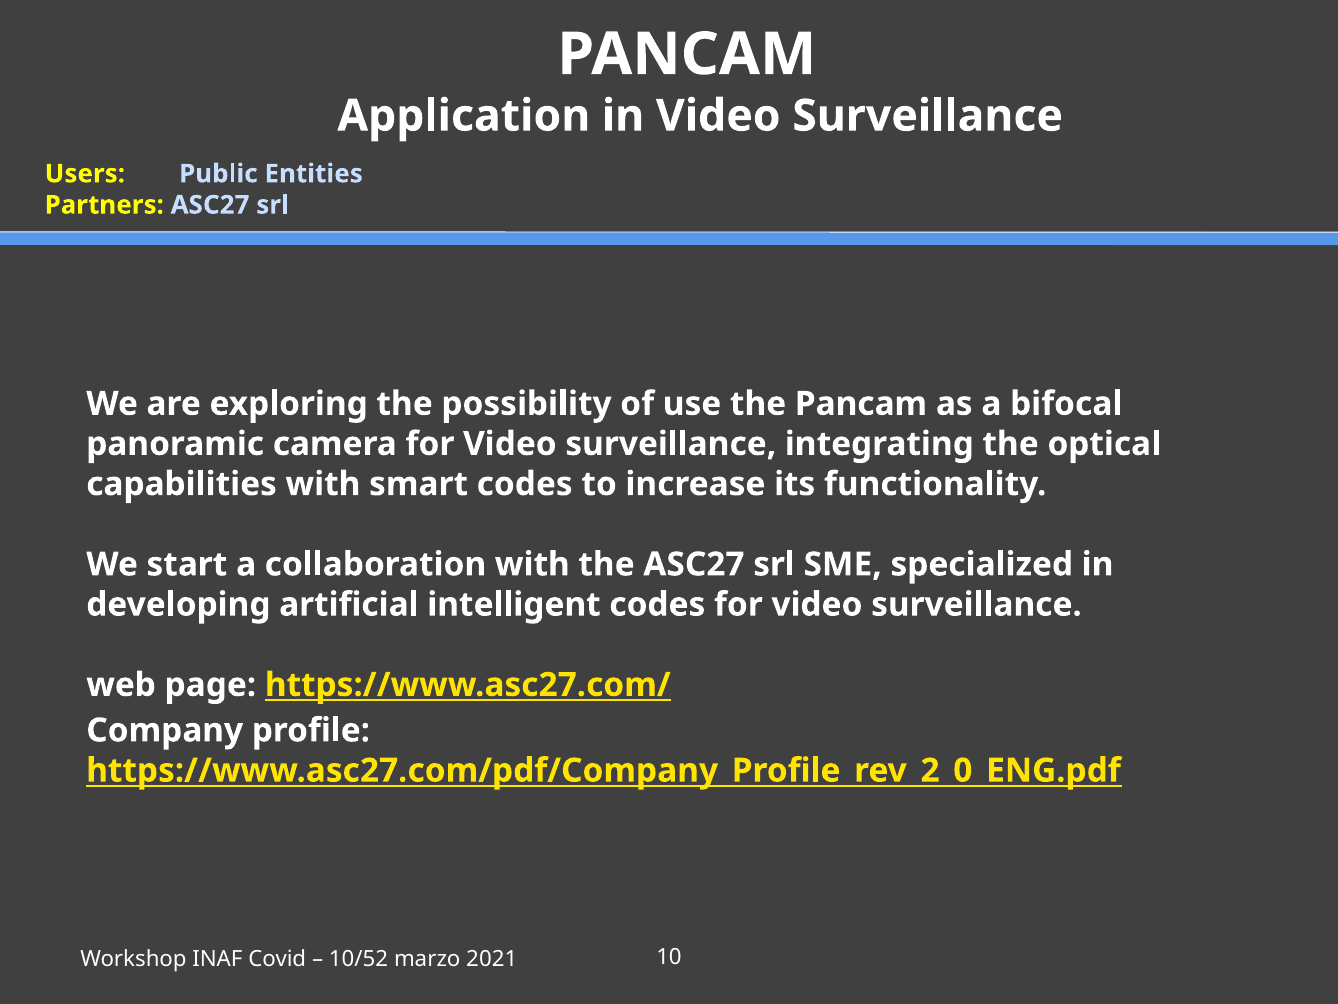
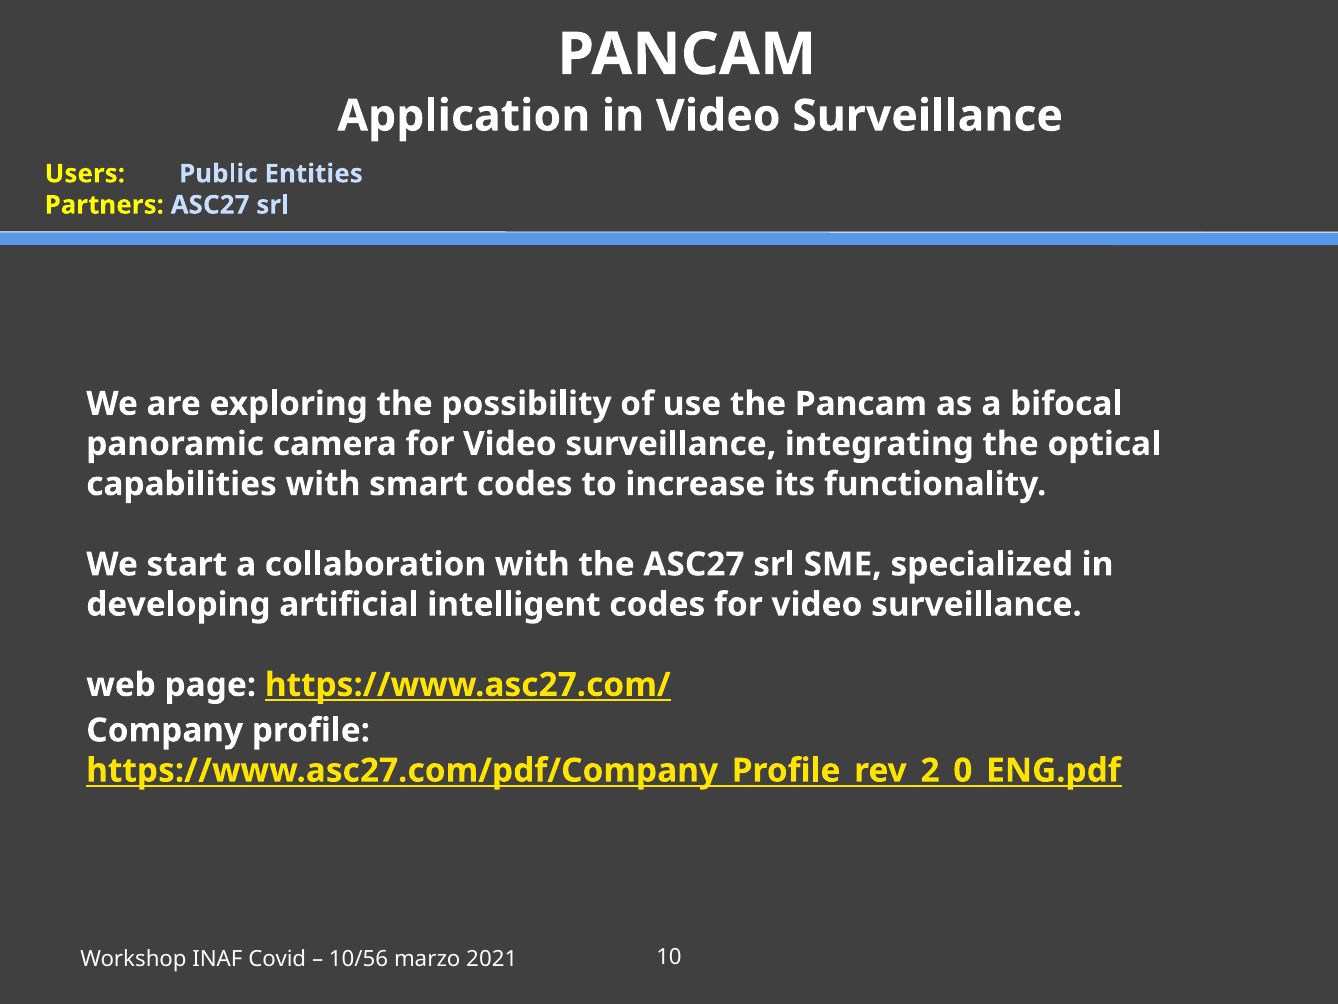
10/52: 10/52 -> 10/56 (359, 959)
